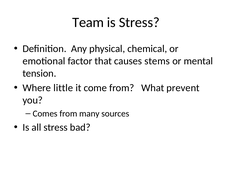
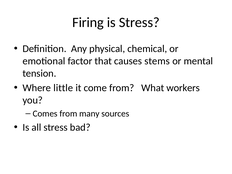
Team: Team -> Firing (88, 22)
prevent: prevent -> workers (183, 88)
